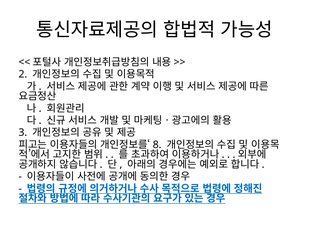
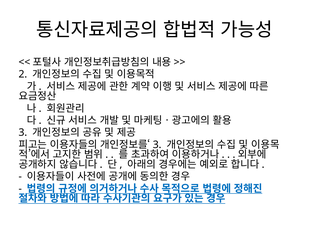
8: 8 -> 3 (157, 144)
